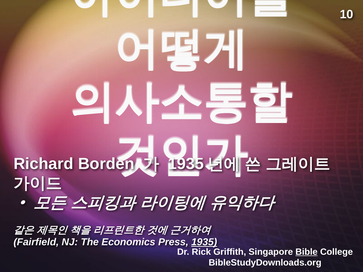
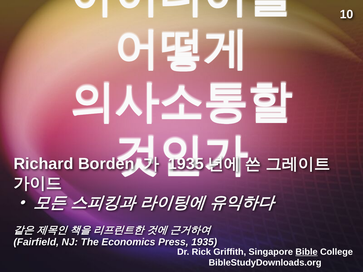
1935 underline: present -> none (204, 242)
